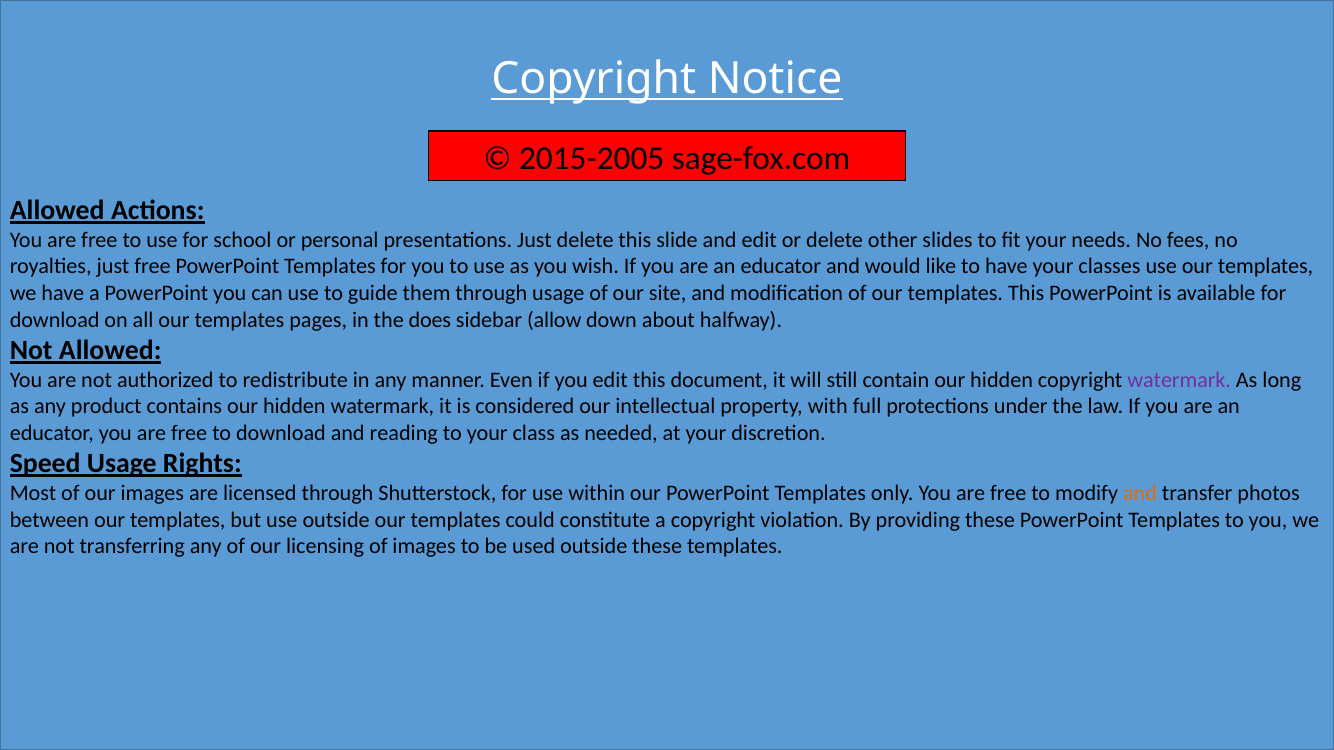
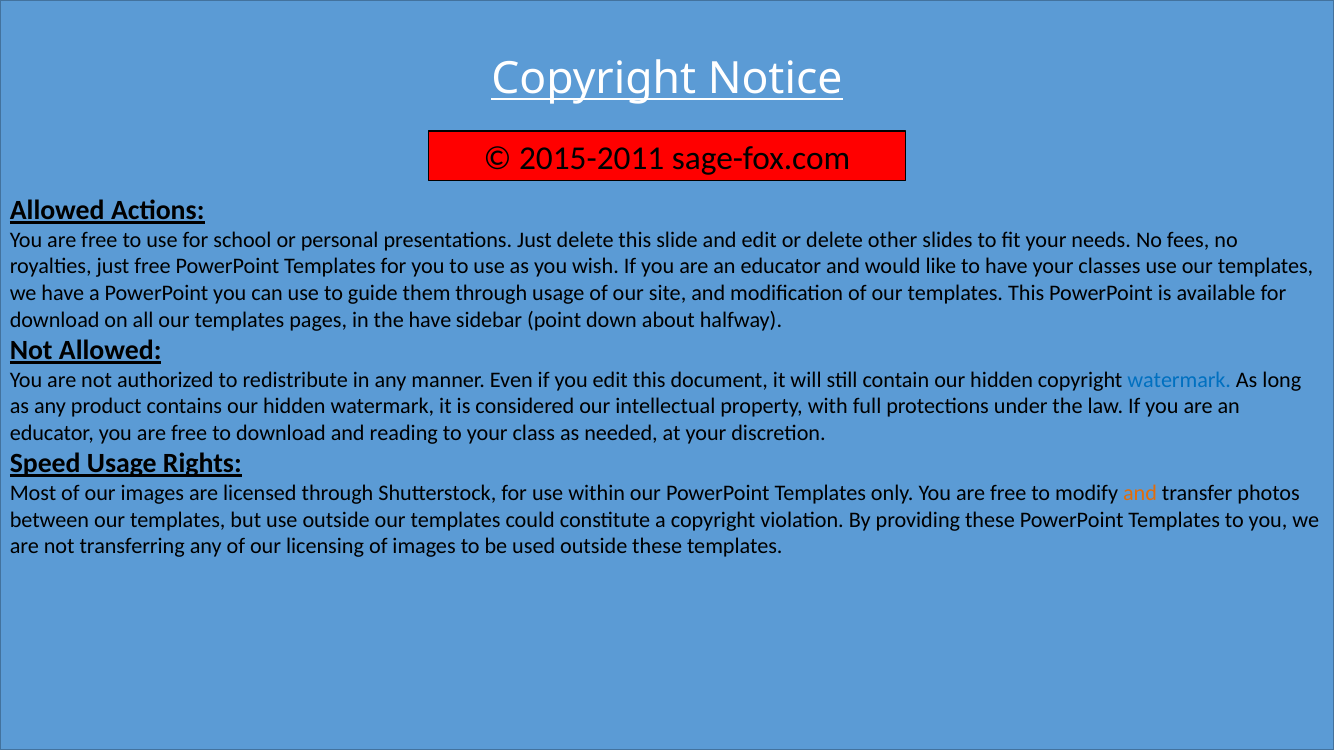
2015-2005: 2015-2005 -> 2015-2011 (592, 158)
the does: does -> have (430, 320)
allow: allow -> point (554, 320)
watermark colour: purple -> blue (1179, 380)
